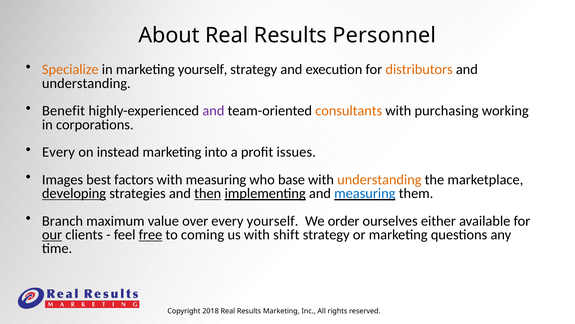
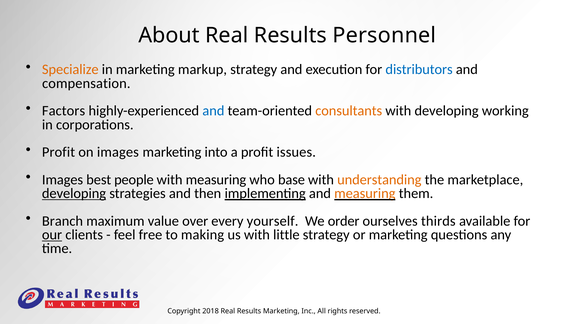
marketing yourself: yourself -> markup (202, 69)
distributors colour: orange -> blue (419, 69)
understanding: understanding -> compensation (86, 83)
Benefit: Benefit -> Factors (64, 111)
and colour: purple -> blue (213, 111)
with purchasing: purchasing -> developing (447, 111)
Every: Every -> Profit (59, 152)
on instead: instead -> images (118, 152)
factors: factors -> people (134, 179)
then underline: present -> none (208, 193)
measuring colour: blue -> orange (365, 193)
either: either -> thirds (438, 221)
free underline: present -> none (150, 234)
coming: coming -> making (203, 234)
shift: shift -> little (286, 234)
